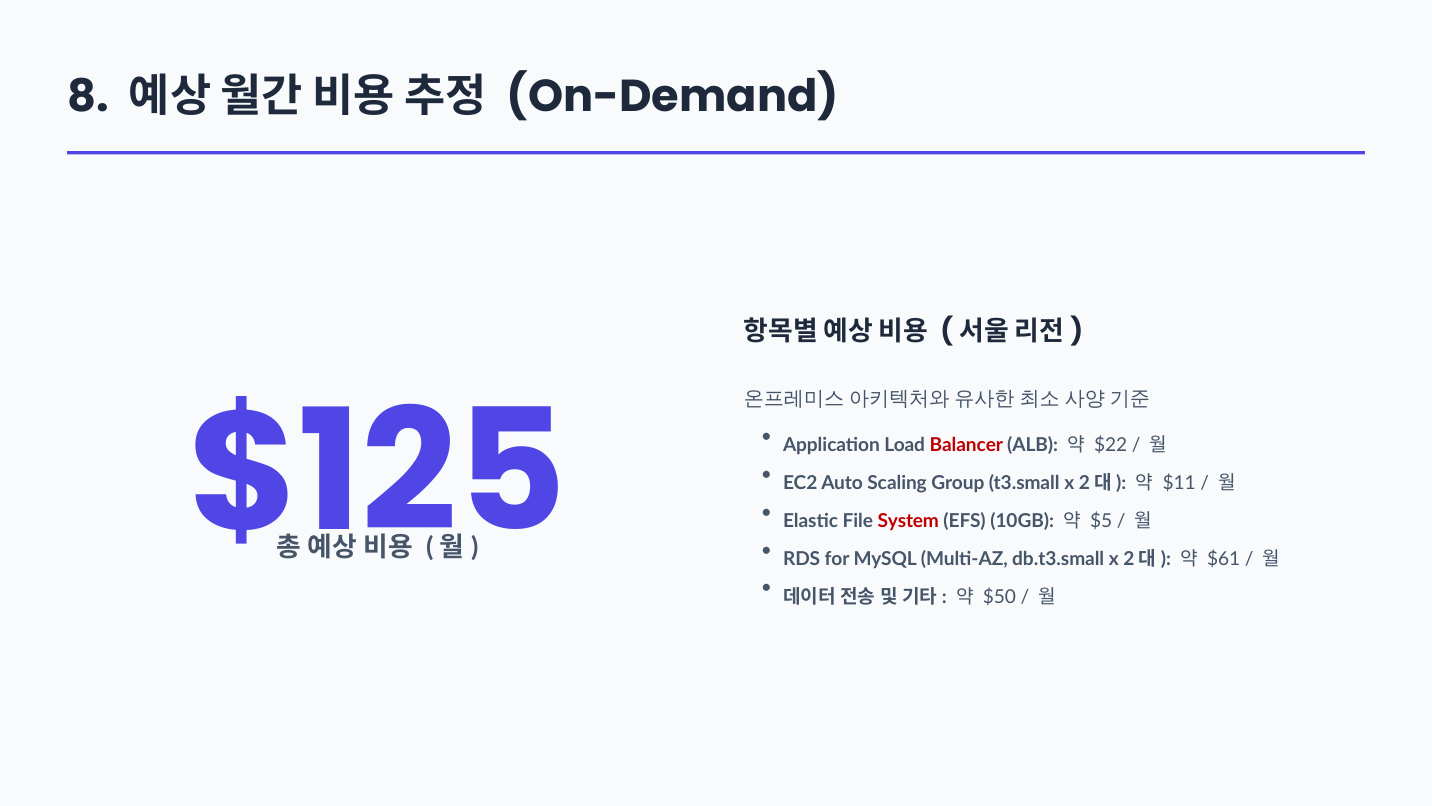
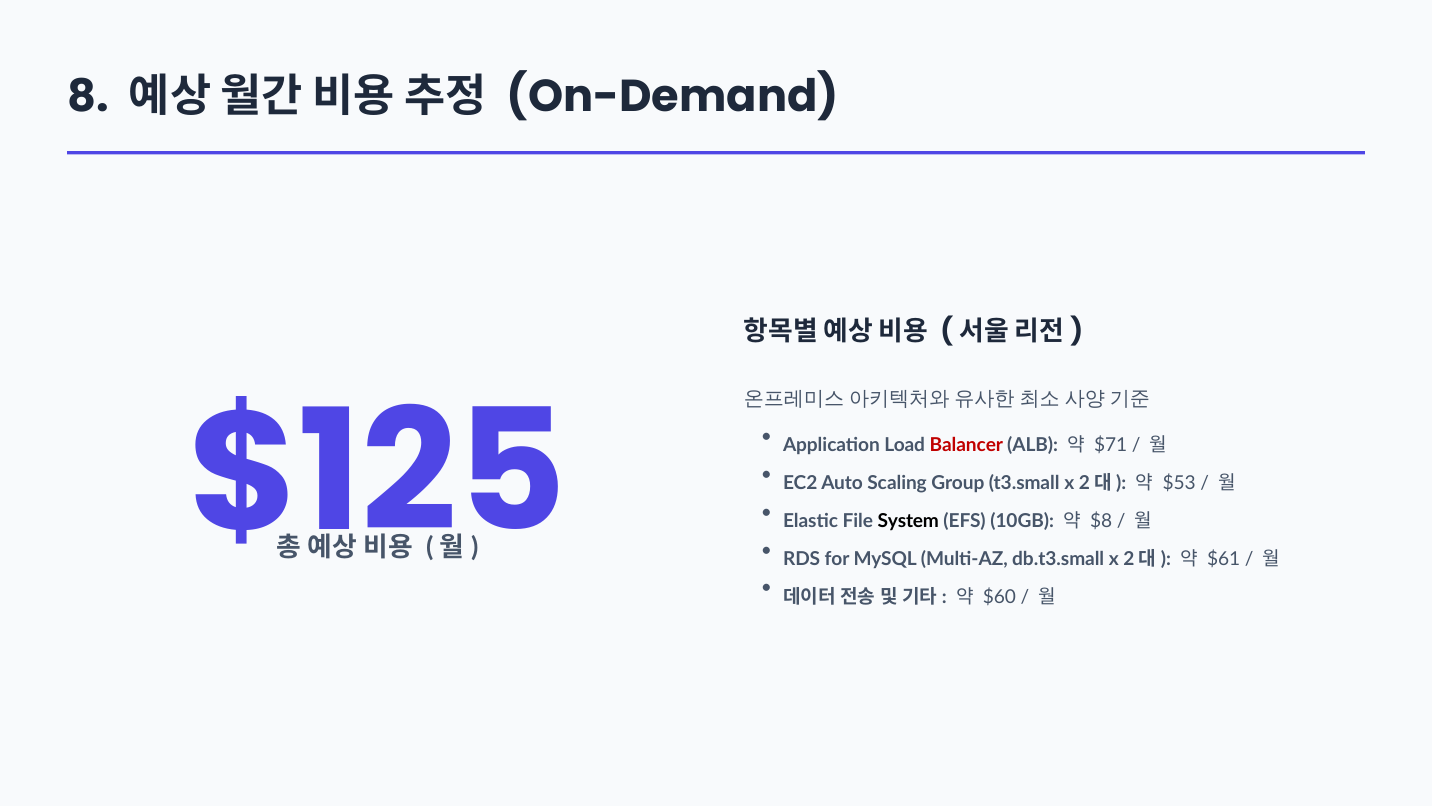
$22: $22 -> $71 (1111, 445)
$11: $11 -> $53 (1179, 483)
System colour: red -> black (908, 521)
$5: $5 -> $8 (1101, 521)
$50: $50 -> $60 (999, 596)
